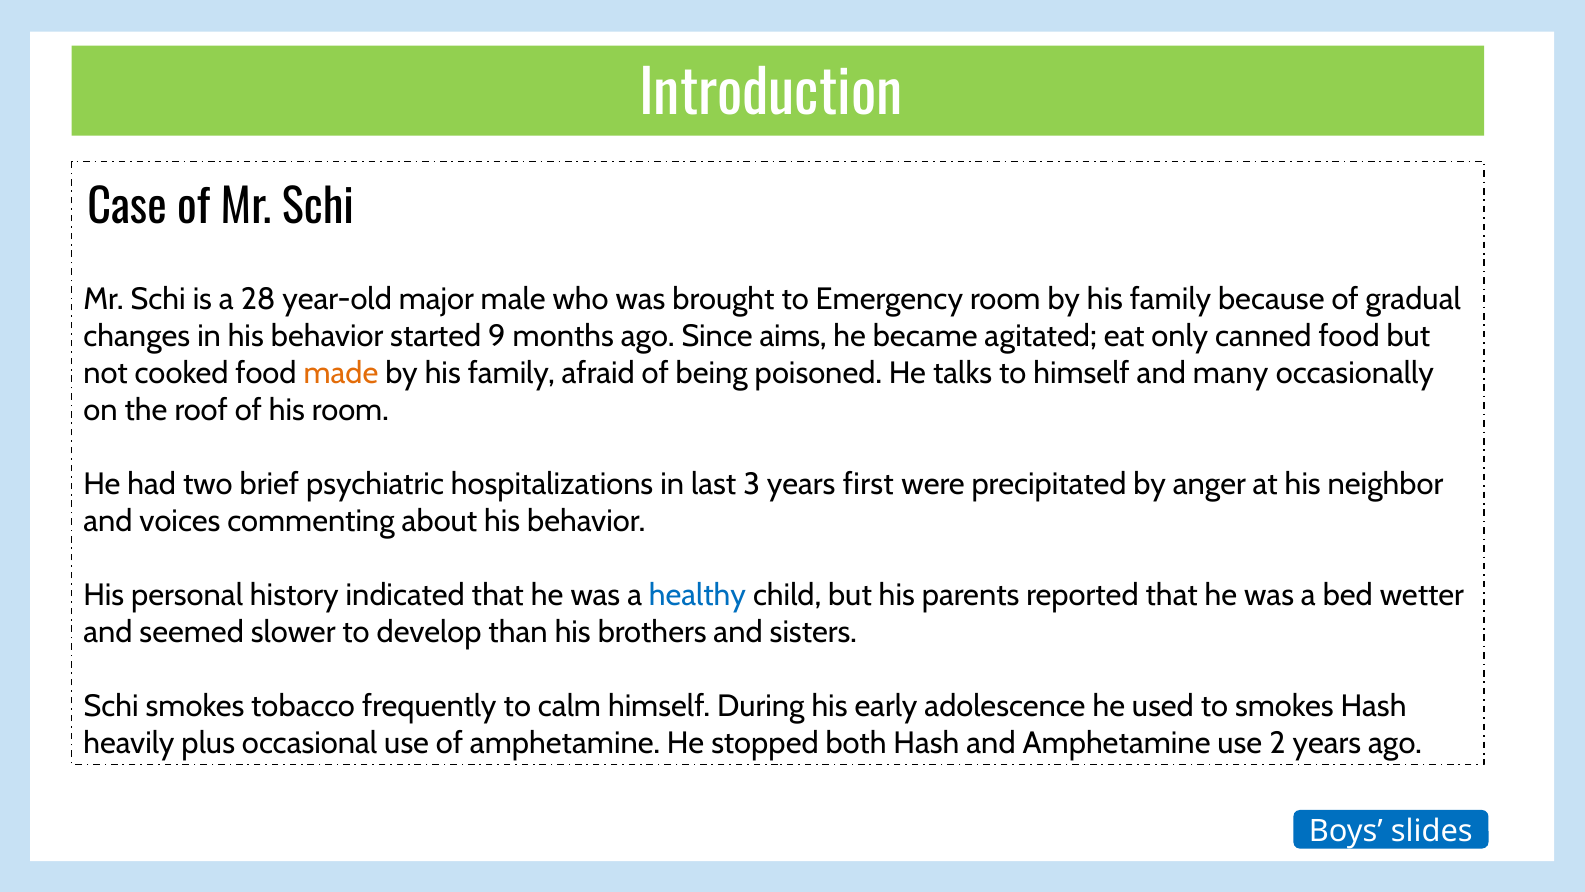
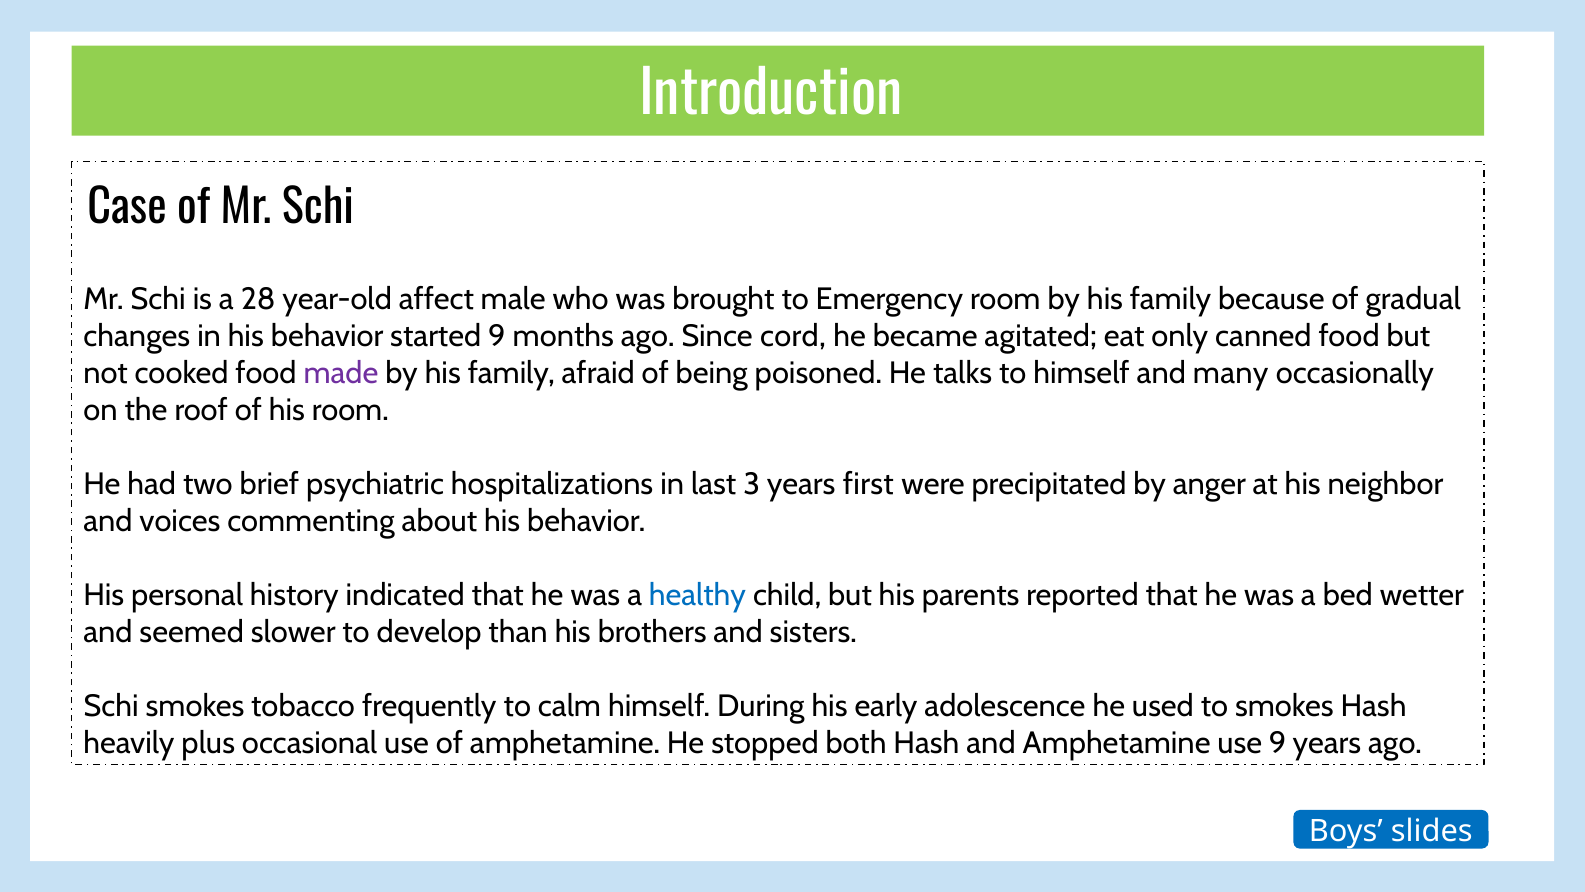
major: major -> affect (436, 299)
aims: aims -> cord (793, 336)
made colour: orange -> purple (341, 373)
use 2: 2 -> 9 (1278, 743)
